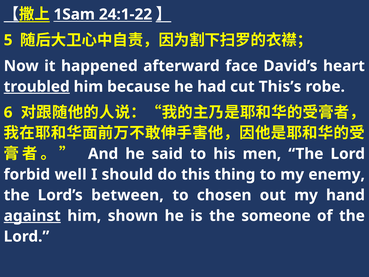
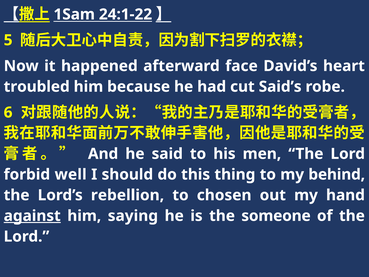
troubled underline: present -> none (37, 87)
This’s: This’s -> Said’s (280, 87)
enemy: enemy -> behind (337, 174)
between: between -> rebellion (128, 195)
shown: shown -> saying (133, 216)
